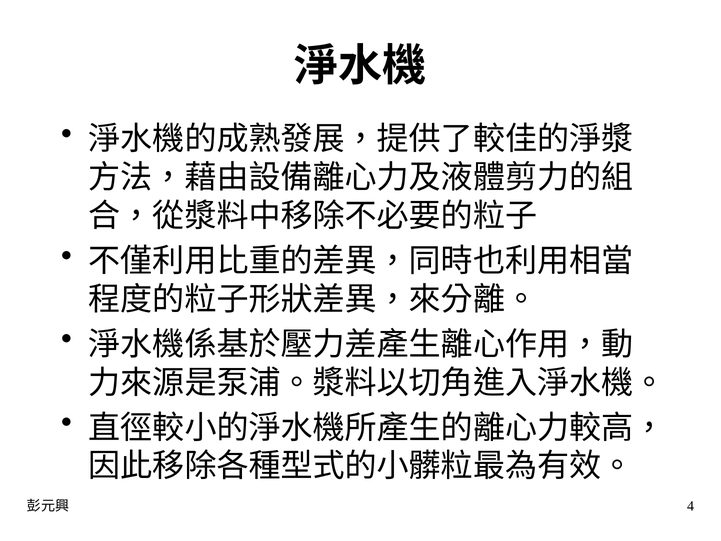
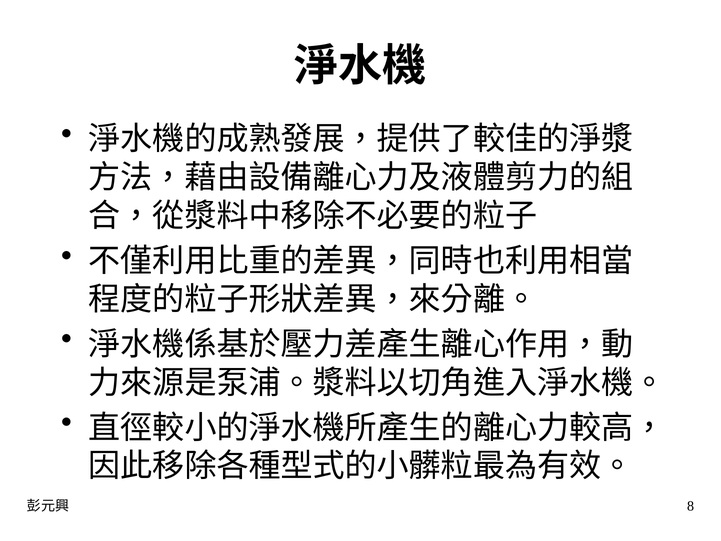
4: 4 -> 8 (691, 506)
